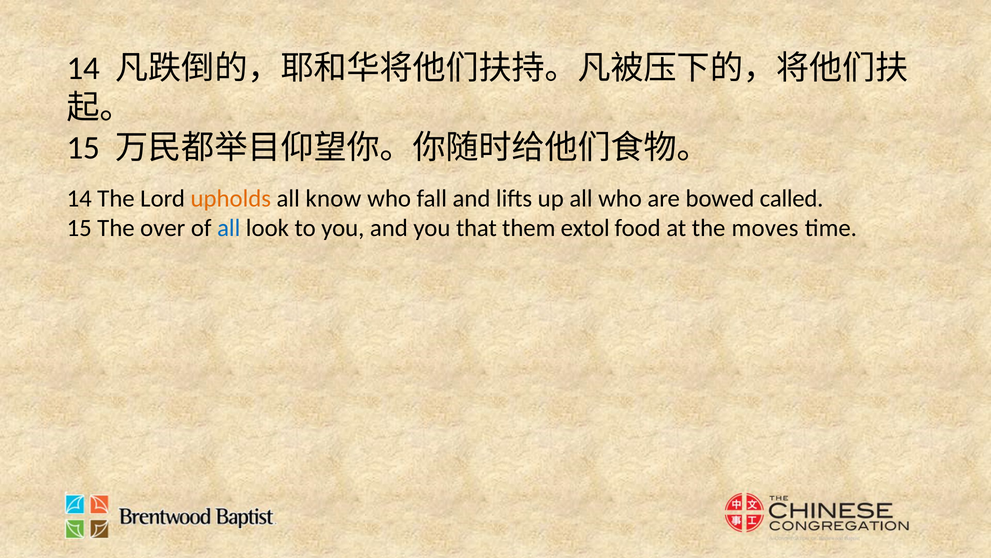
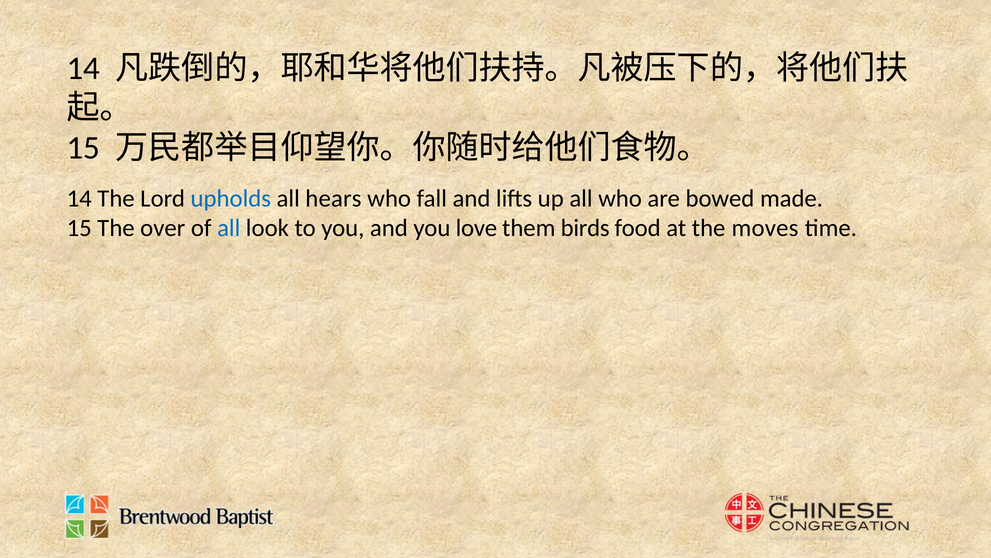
upholds colour: orange -> blue (231, 198)
know: know -> hears (333, 198)
called: called -> made (791, 198)
that: that -> love (476, 228)
extol: extol -> birds (585, 228)
